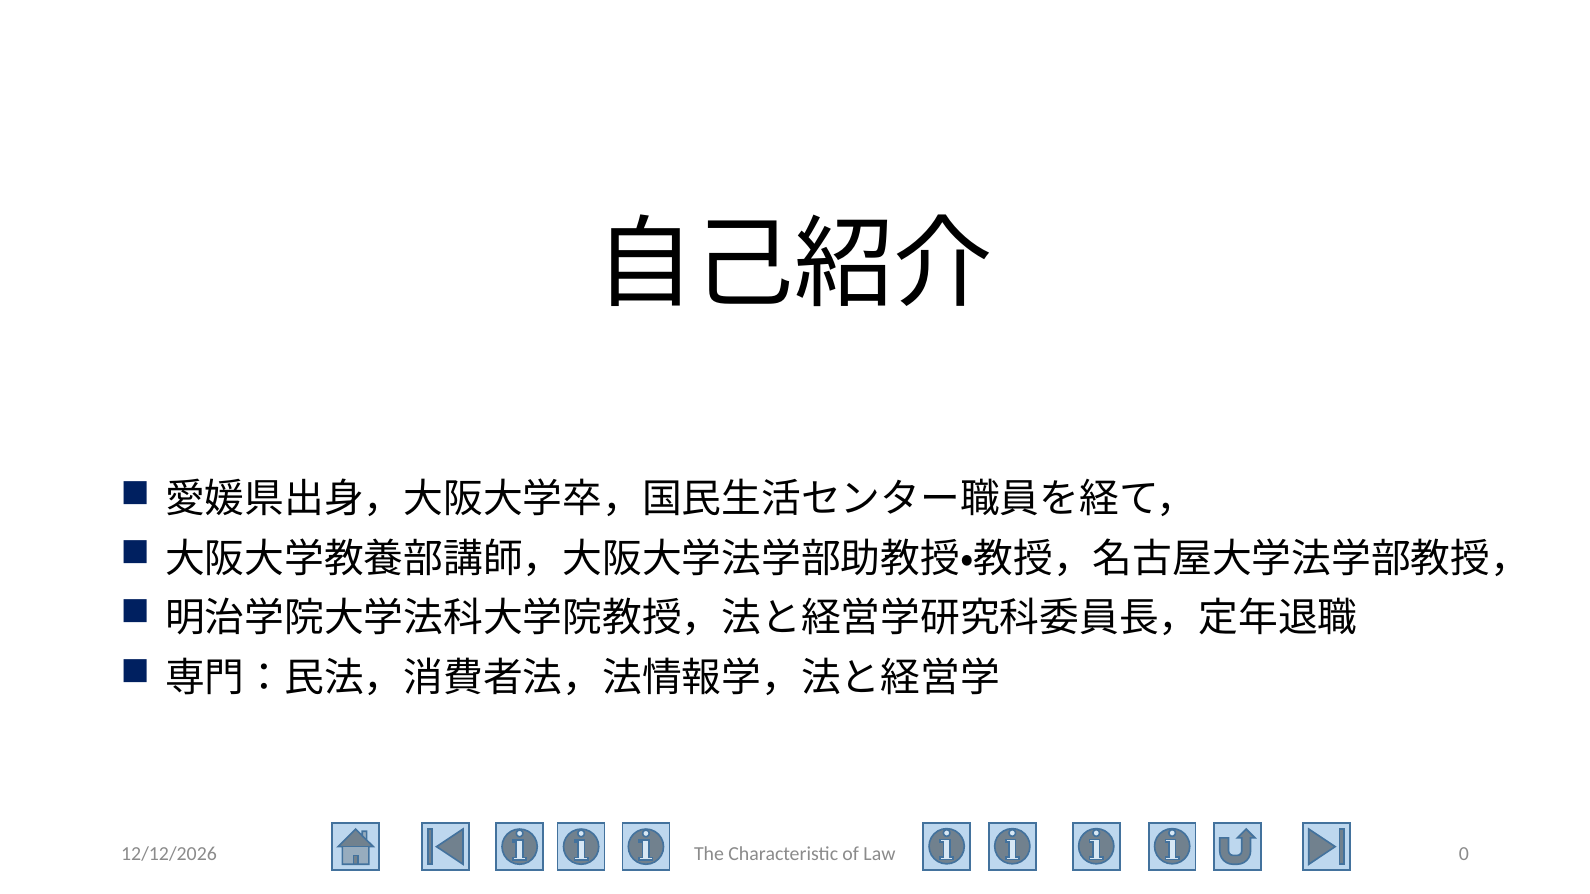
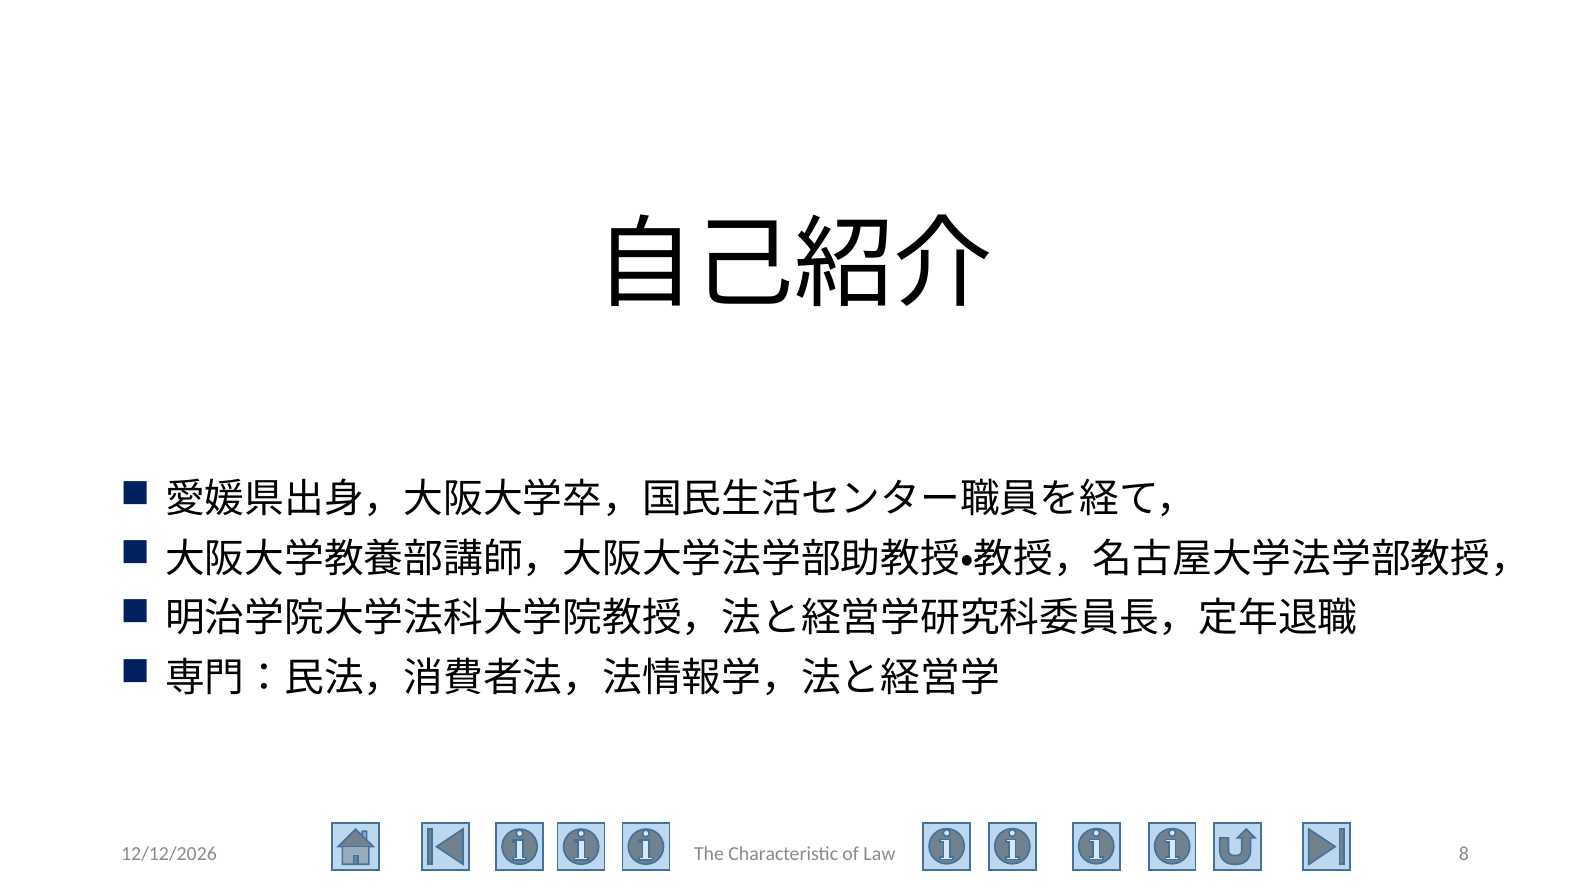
0: 0 -> 8 (1464, 854)
